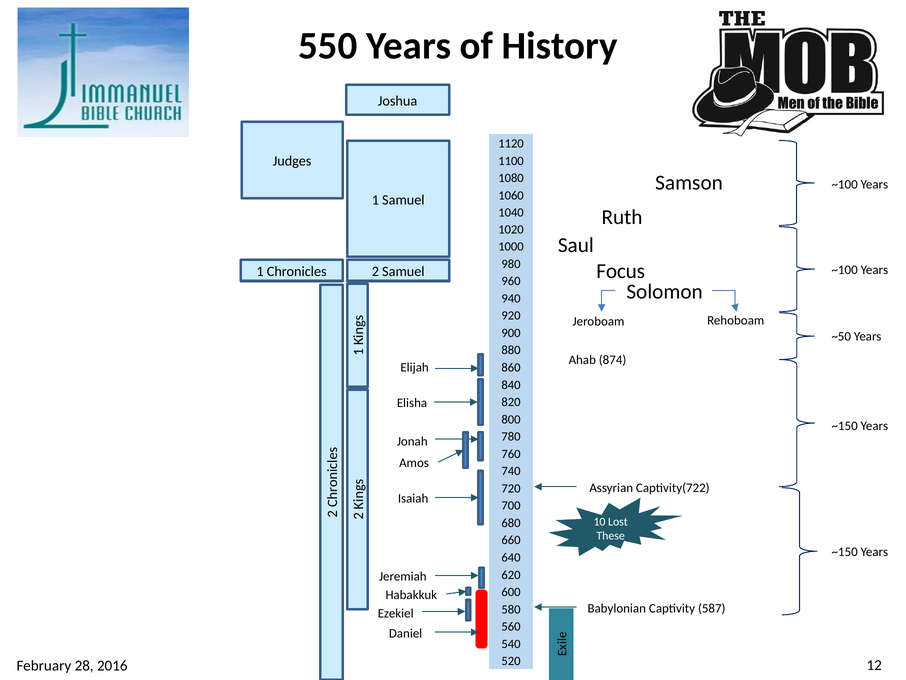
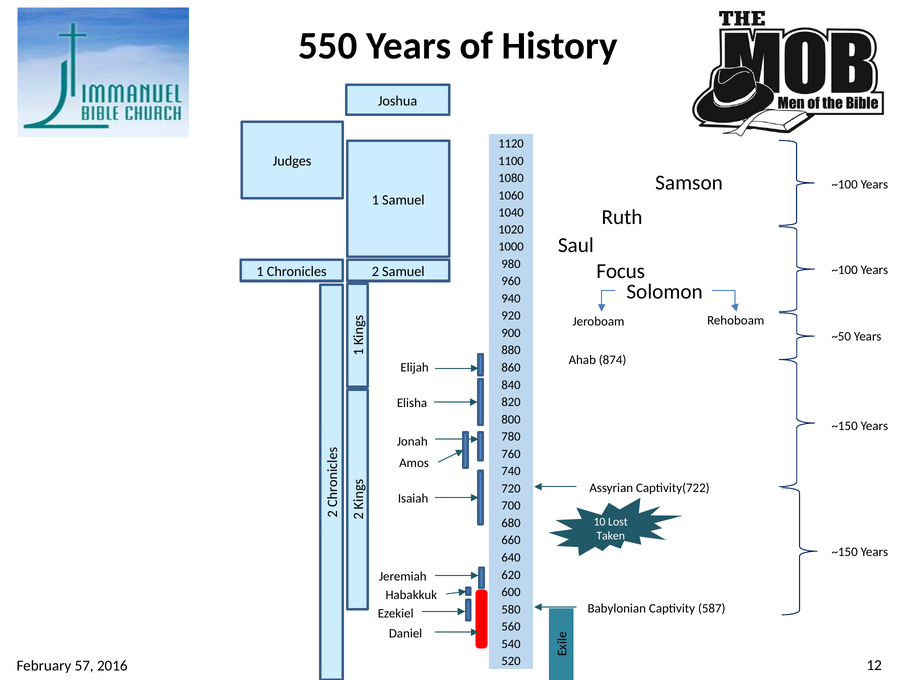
These: These -> Taken (611, 535)
28: 28 -> 57 (84, 665)
